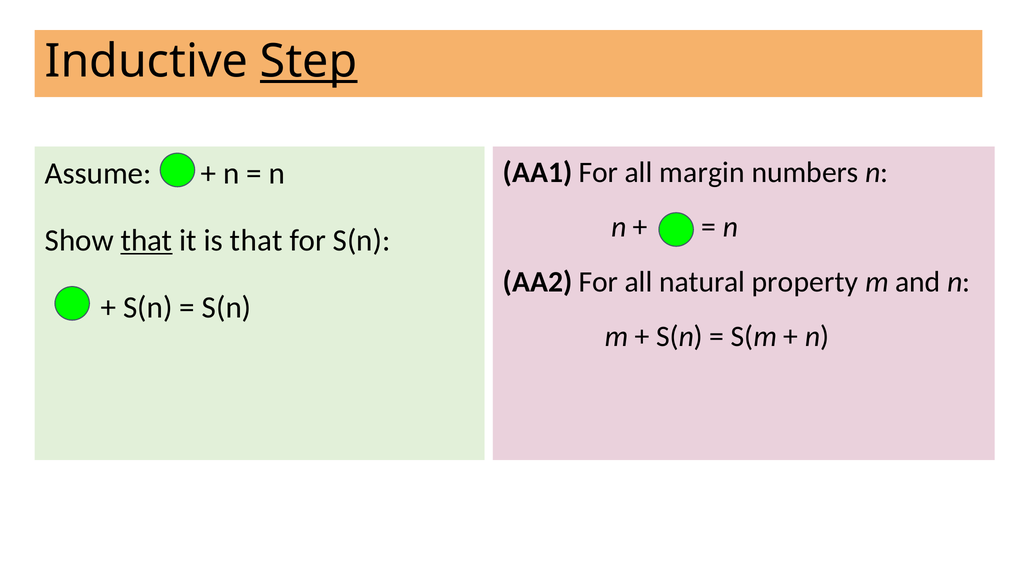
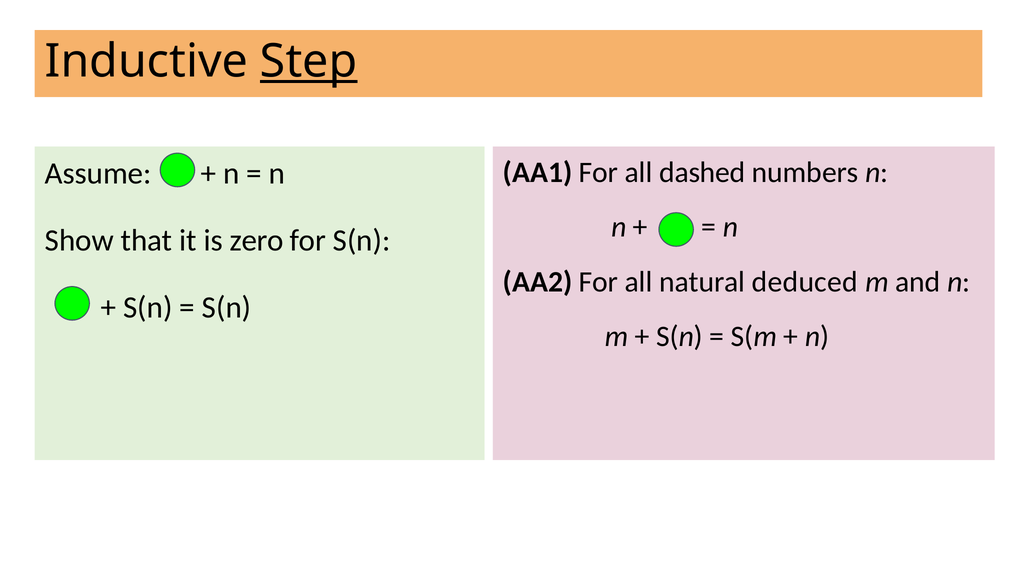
margin: margin -> dashed (702, 173)
that underline: present -> none (147, 240)
is that: that -> zero (257, 240)
property: property -> deduced (805, 282)
